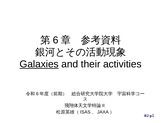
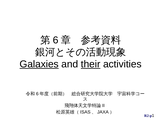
their underline: none -> present (91, 64)
